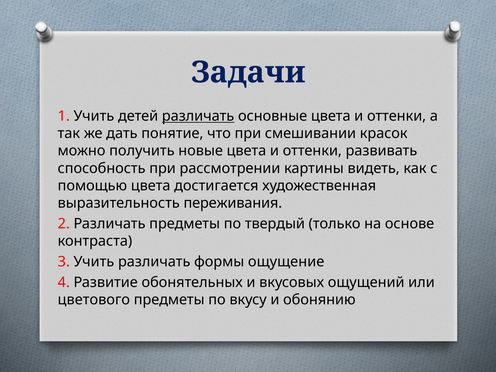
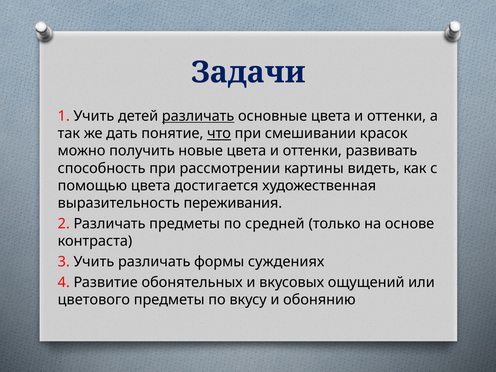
что underline: none -> present (219, 134)
твердый: твердый -> средней (275, 224)
ощущение: ощущение -> суждениях (286, 262)
